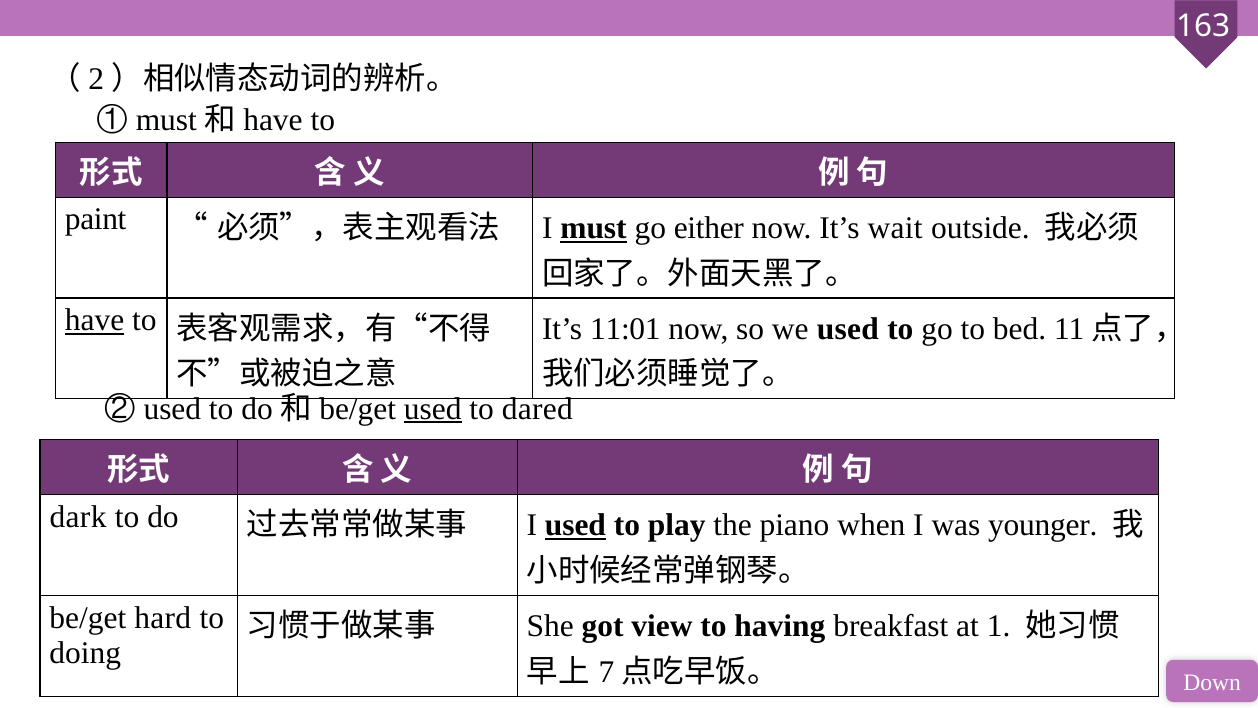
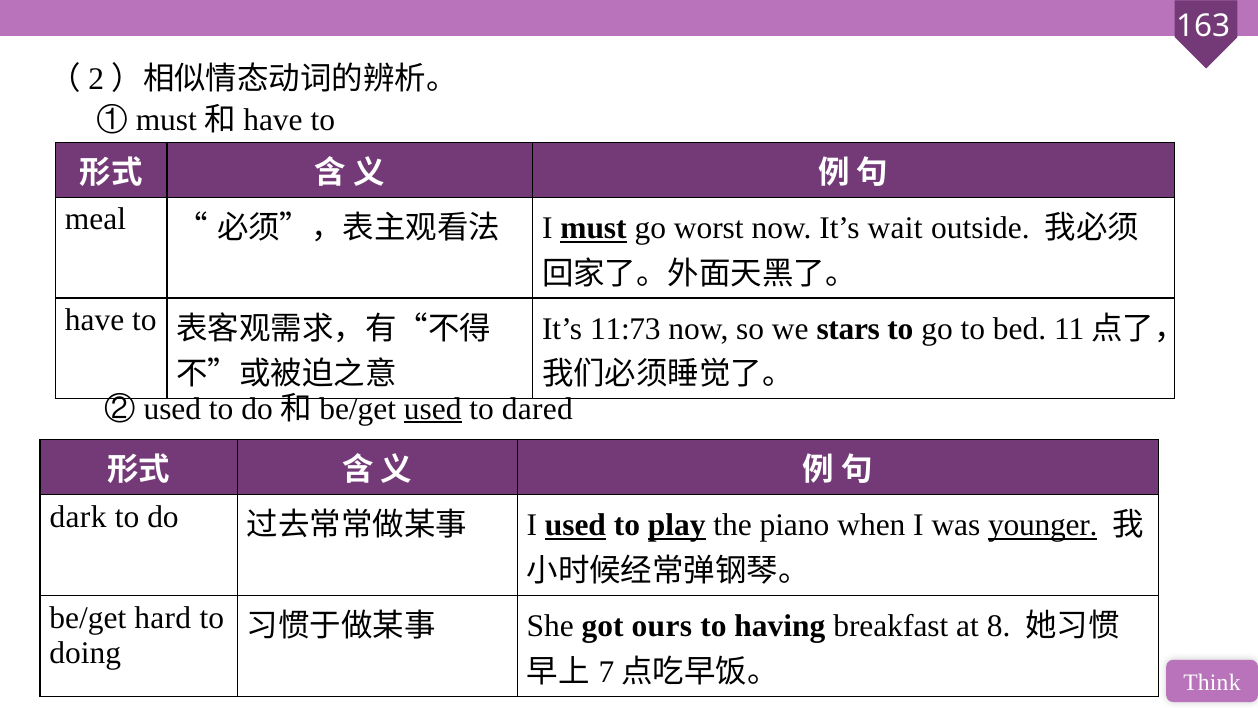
paint: paint -> meal (95, 219)
either: either -> worst (709, 228)
have underline: present -> none (95, 320)
11:01: 11:01 -> 11:73 (625, 329)
we used: used -> stars (848, 329)
play underline: none -> present (677, 525)
younger underline: none -> present (1043, 525)
view: view -> ours (662, 626)
1: 1 -> 8 (999, 626)
Down: Down -> Think (1212, 682)
